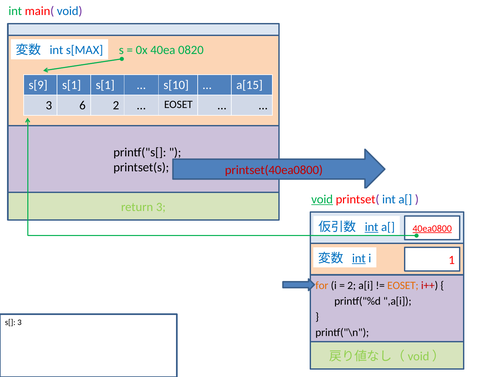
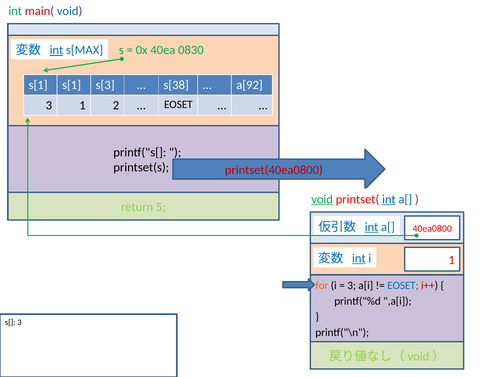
0820: 0820 -> 0830 (191, 50)
int underline: none -> present (56, 50)
s[9: s[9 -> s[1 (38, 85)
s[1 s[1: s[1 -> s[3 (105, 85)
s[10: s[10 -> s[38 (176, 85)
a[15: a[15 -> a[92 (250, 85)
3 6: 6 -> 1 (82, 105)
int underline: none -> present (389, 200)
return 3: 3 -> 5 (161, 207)
40ea0800 underline: present -> none (432, 229)
2: 2 -> 3 (352, 286)
EOSET colour: orange -> blue (403, 286)
